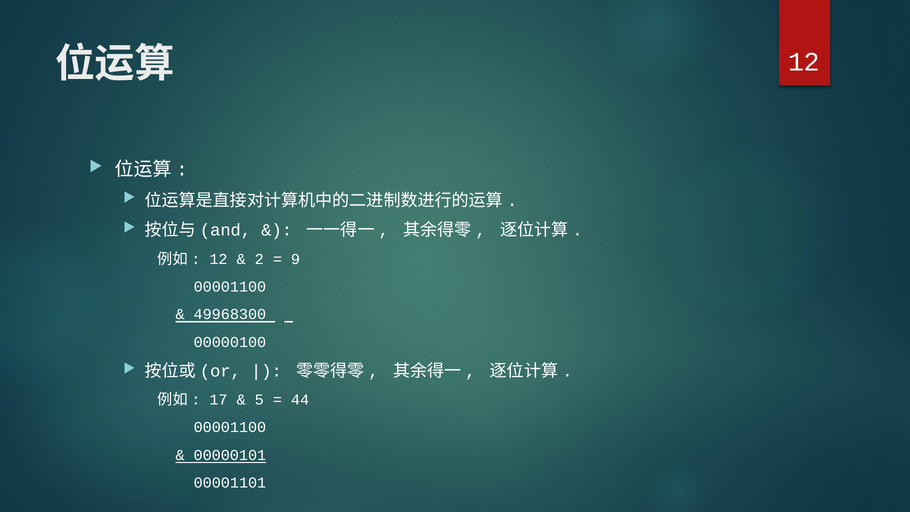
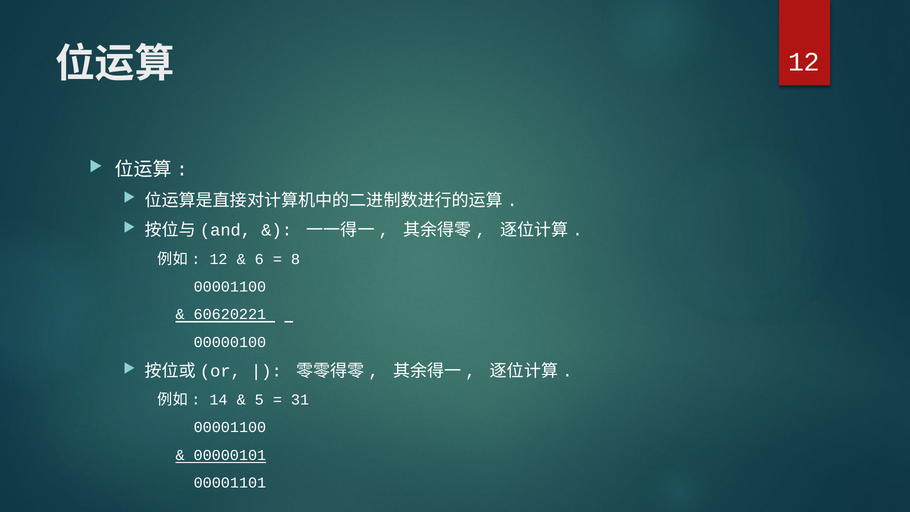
2: 2 -> 6 (259, 259)
9: 9 -> 8 (296, 259)
49968300: 49968300 -> 60620221 (230, 314)
17: 17 -> 14 (218, 400)
44: 44 -> 31 (300, 400)
